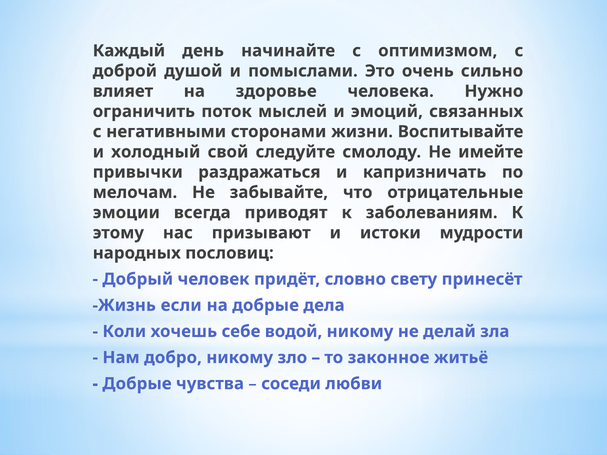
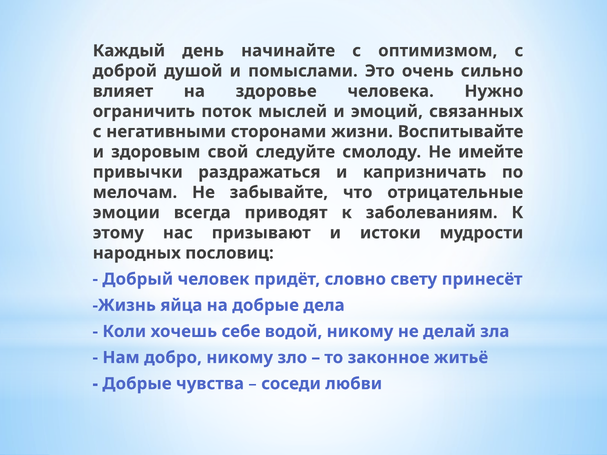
холодный: холодный -> здоровым (156, 152)
если: если -> яйца (181, 305)
